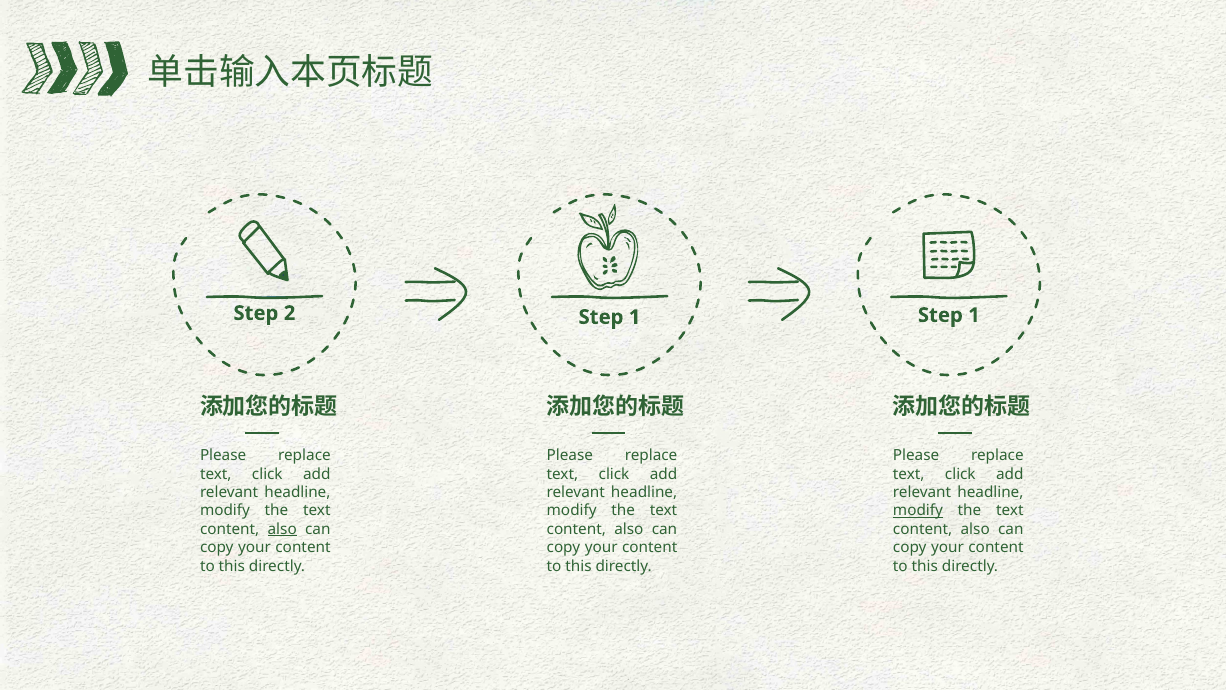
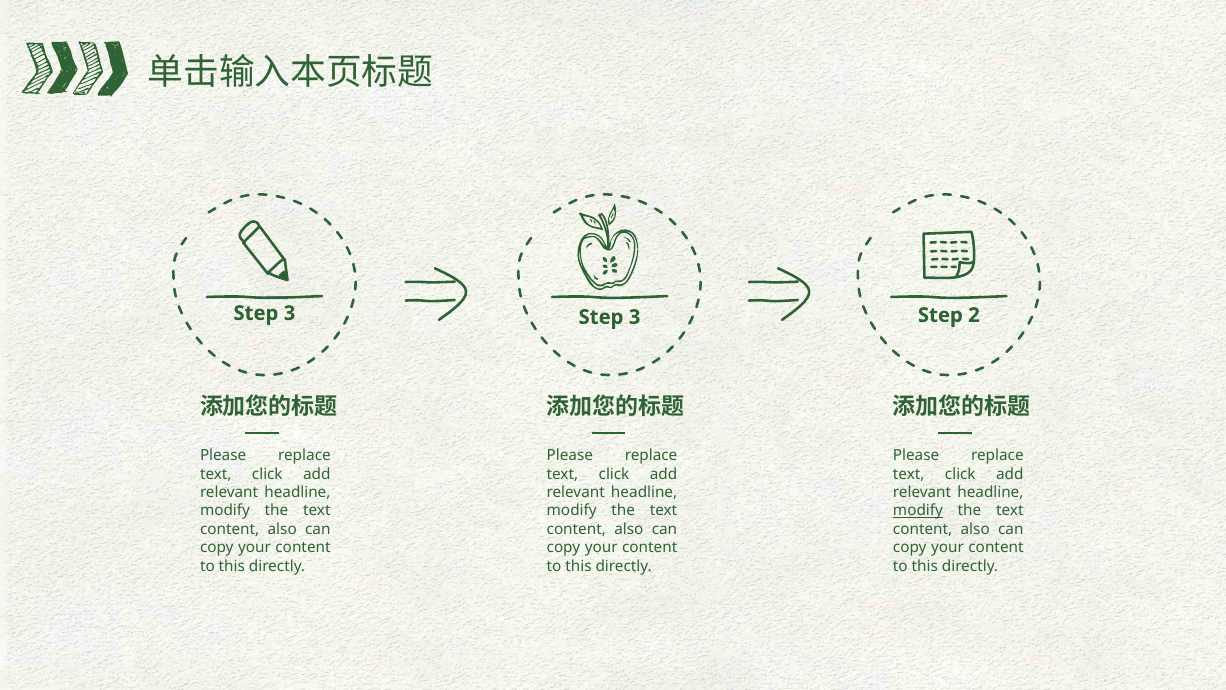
2: 2 -> 3 (290, 313)
1: 1 -> 3 (635, 317)
1: 1 -> 2 (974, 315)
also underline: present -> none (282, 529)
